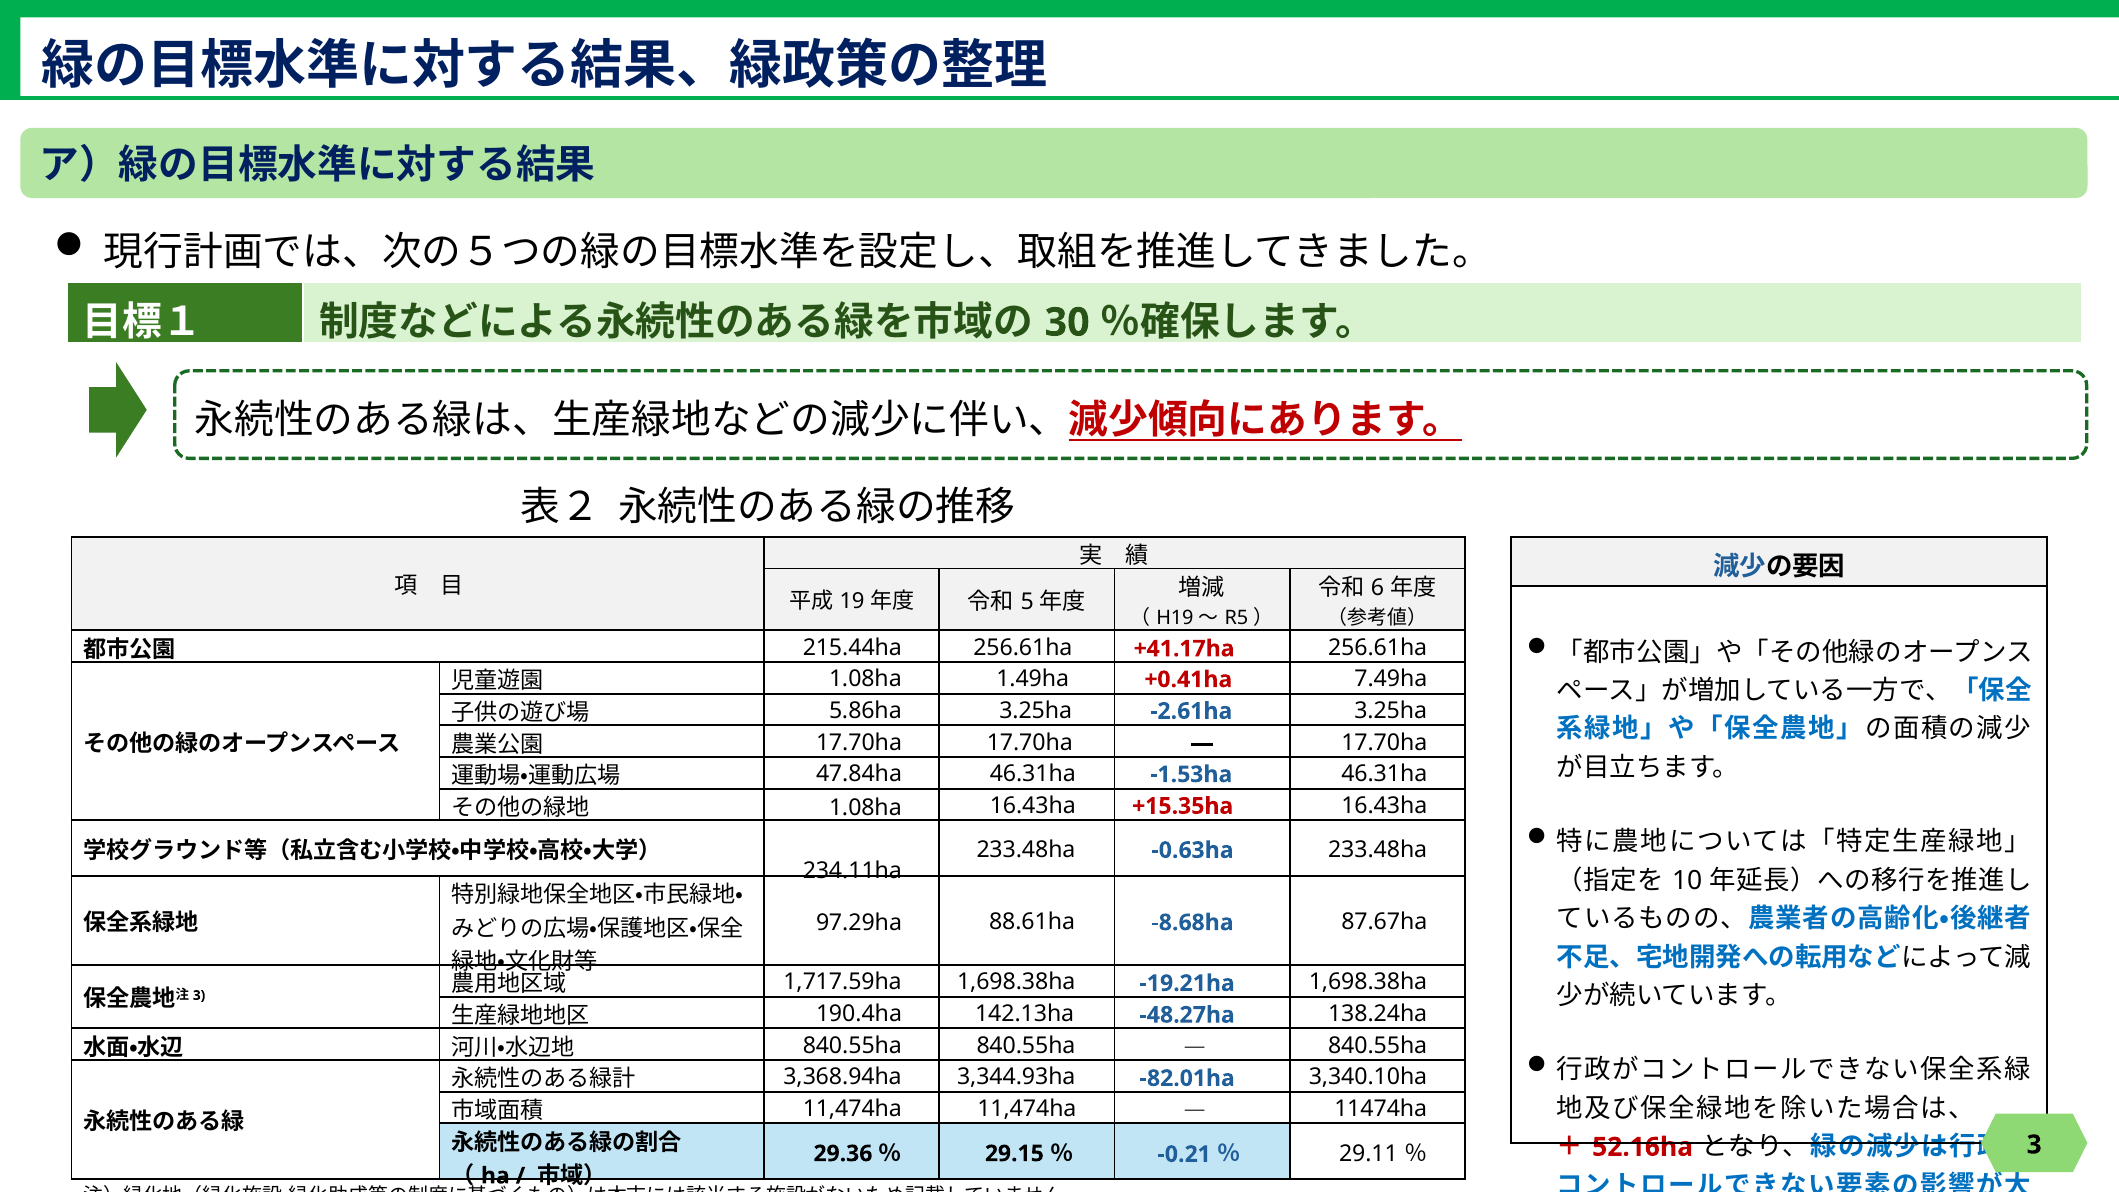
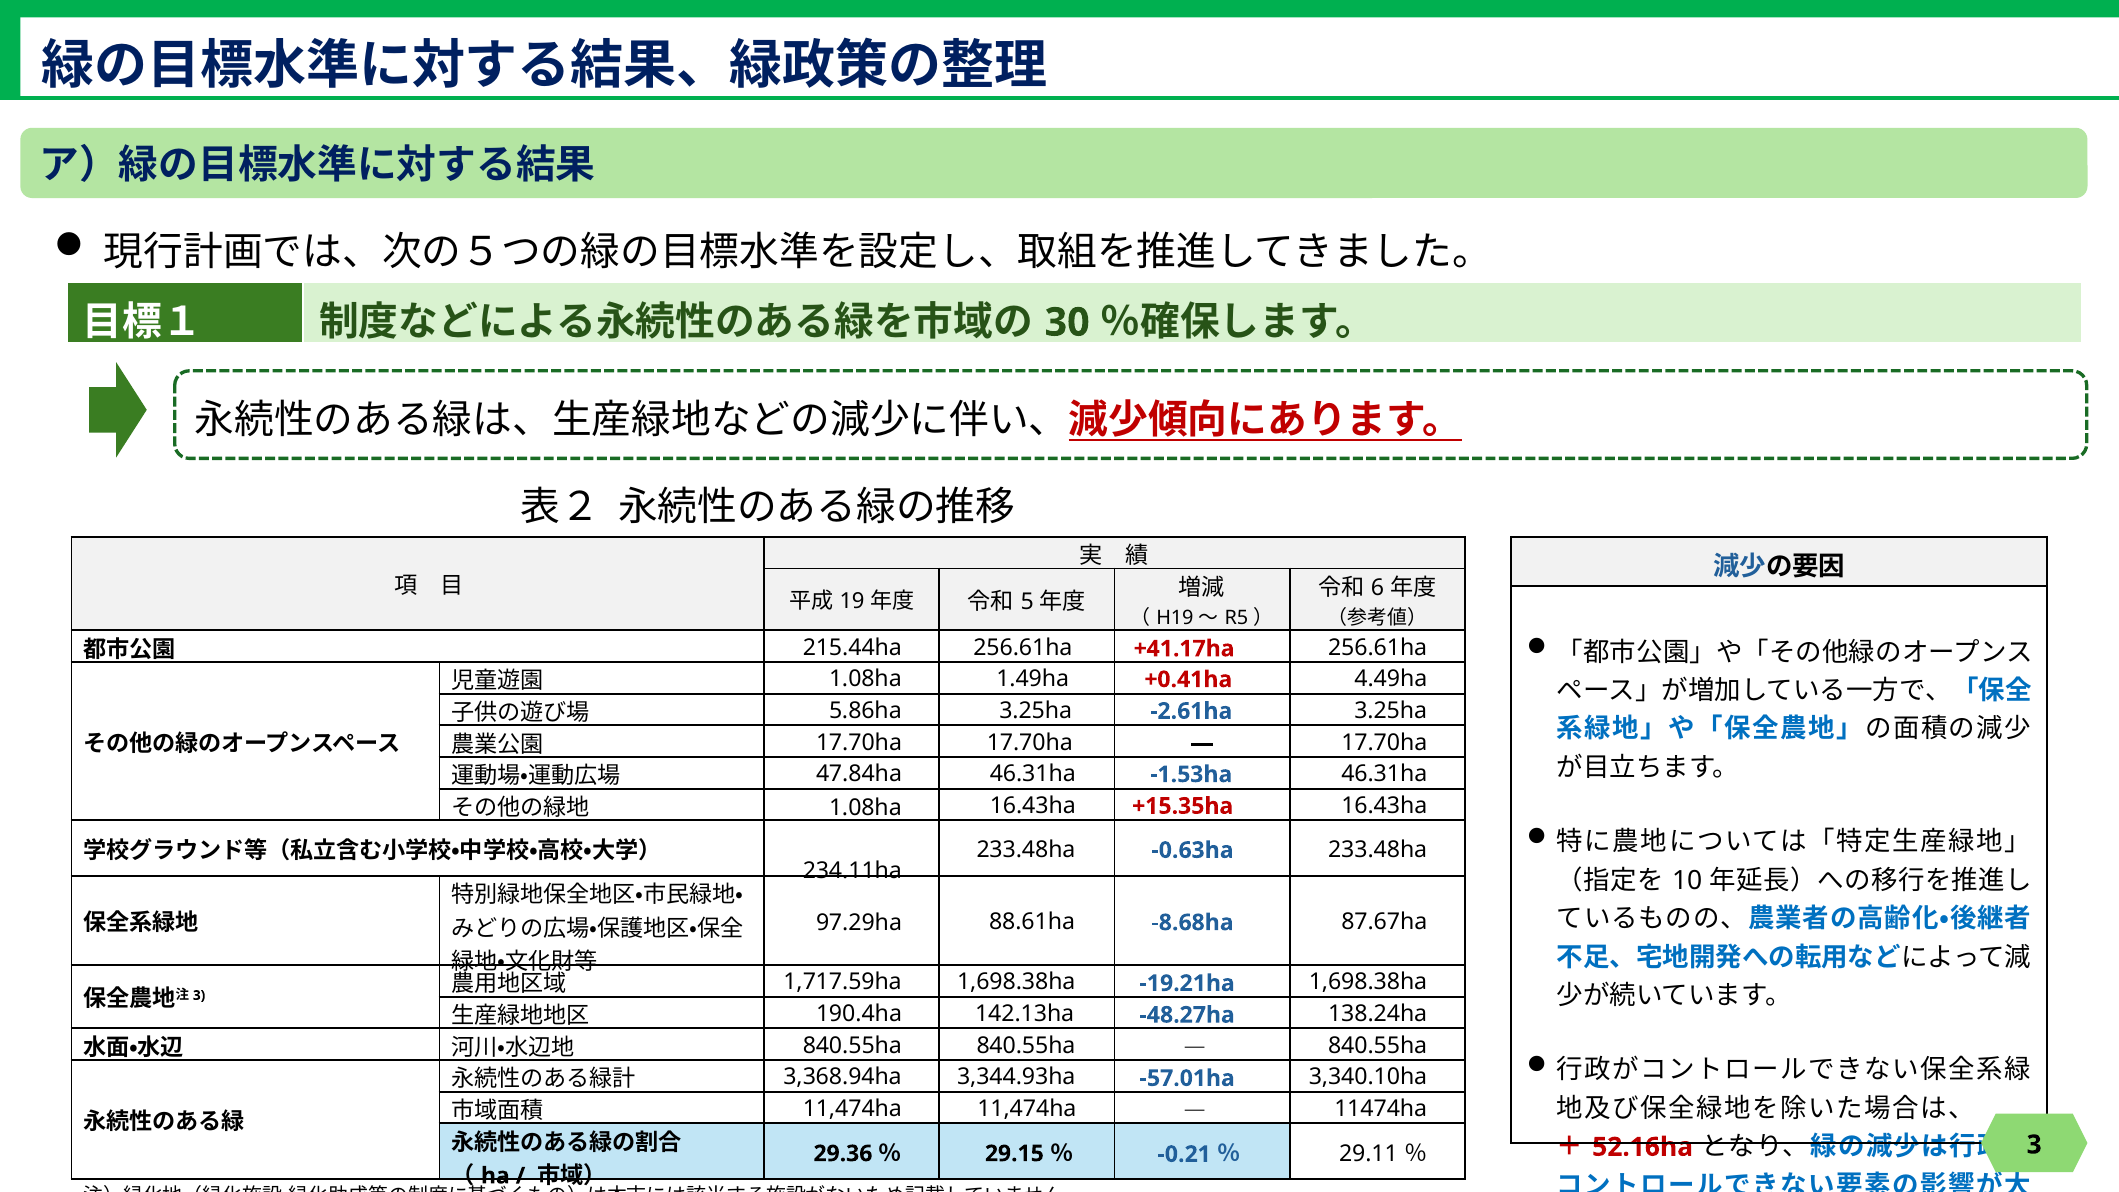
7.49ha: 7.49ha -> 4.49ha (1391, 679)
-82.01ha: -82.01ha -> -57.01ha (1187, 1078)
